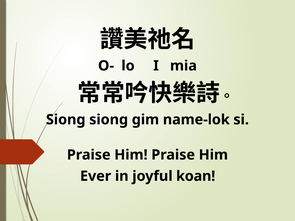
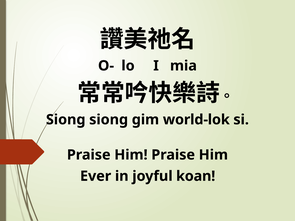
name-lok: name-lok -> world-lok (196, 120)
